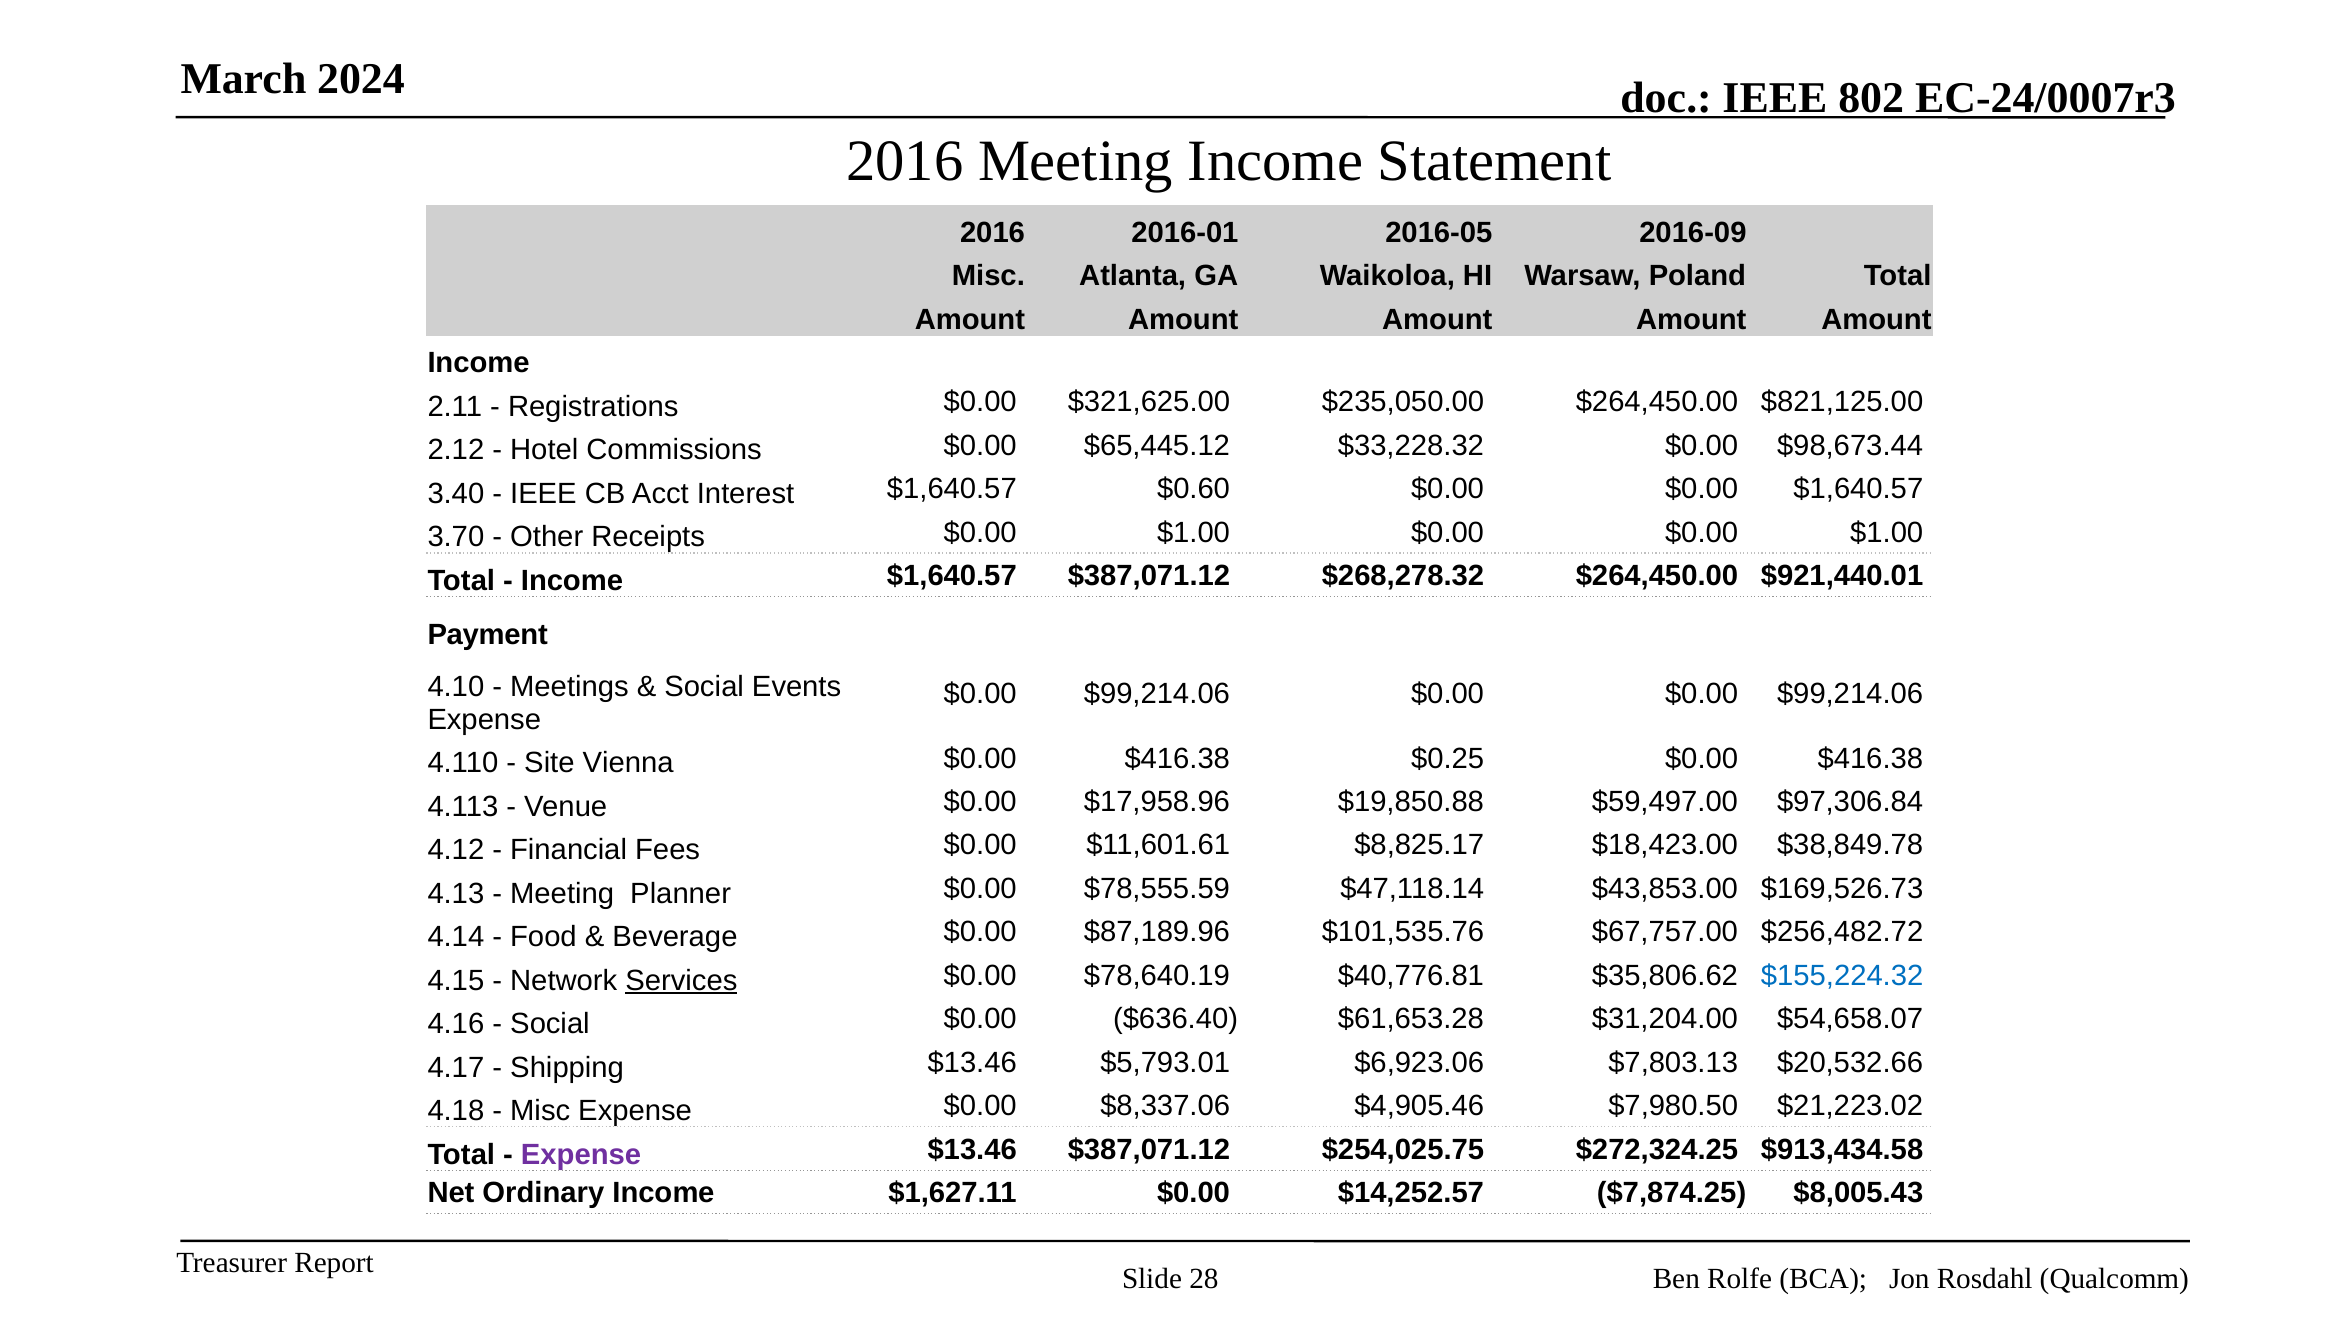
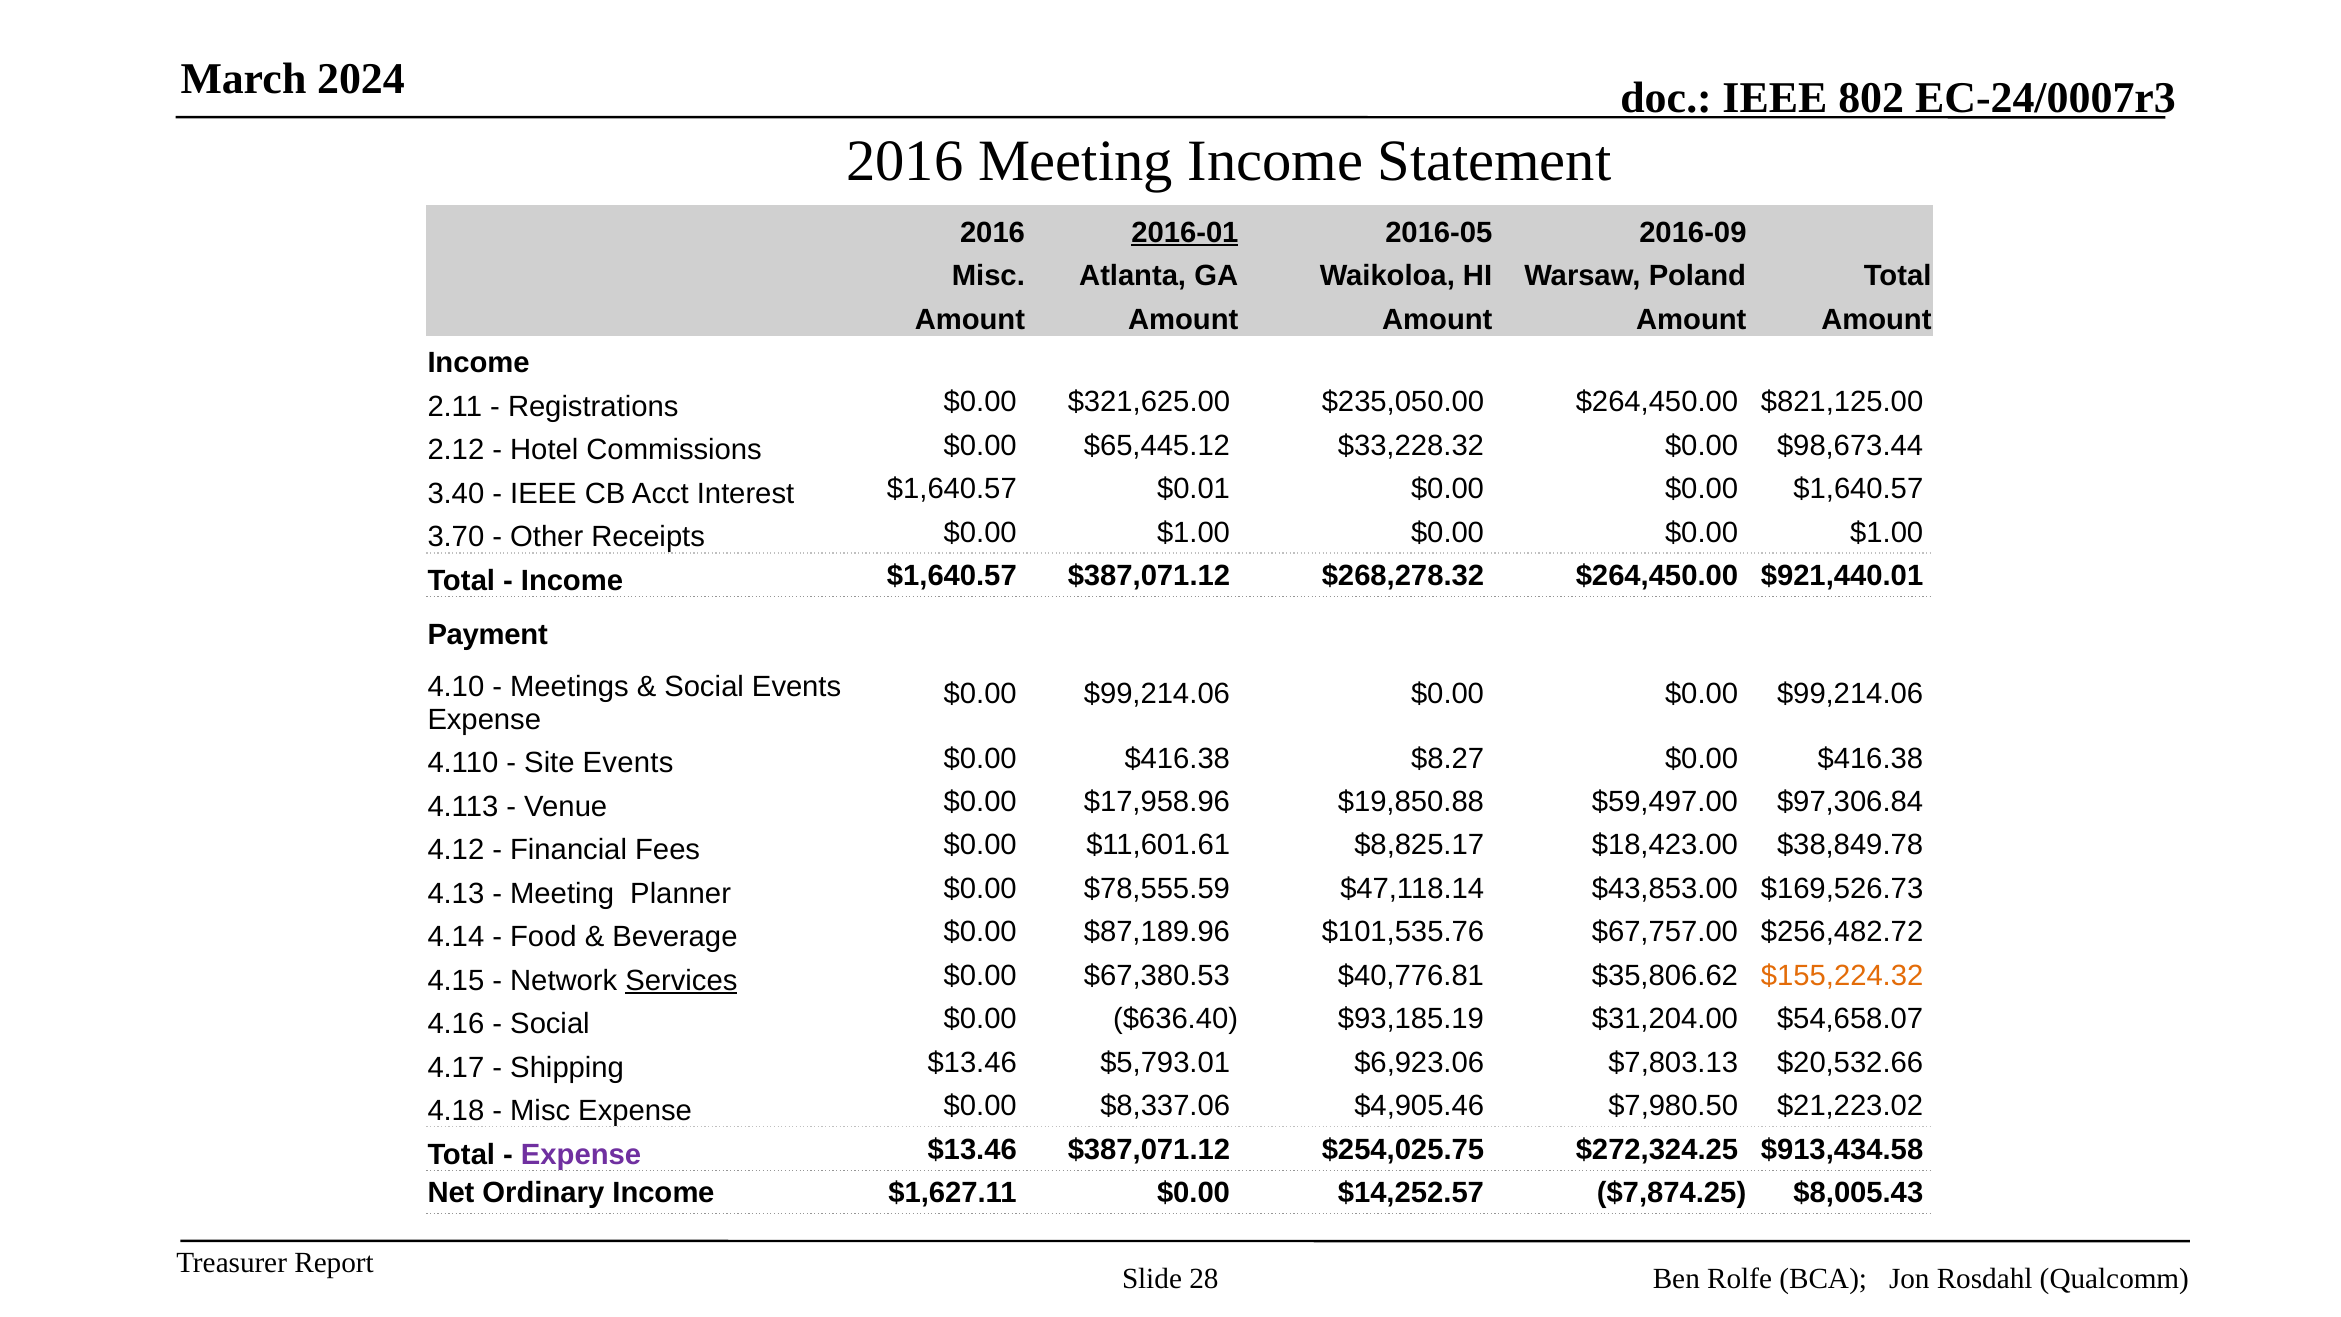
2016-01 underline: none -> present (1185, 233)
$0.60: $0.60 -> $0.01 (1194, 489)
Site Vienna: Vienna -> Events (628, 763)
$0.25: $0.25 -> $8.27 (1448, 758)
$78,640.19: $78,640.19 -> $67,380.53 (1157, 976)
$155,224.32 colour: blue -> orange (1842, 976)
$61,653.28: $61,653.28 -> $93,185.19 (1411, 1019)
